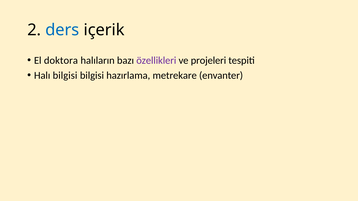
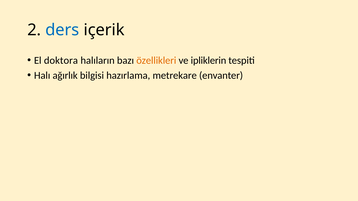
özellikleri colour: purple -> orange (156, 61)
projeleri: projeleri -> ipliklerin (208, 61)
Halı bilgisi: bilgisi -> ağırlık (65, 76)
